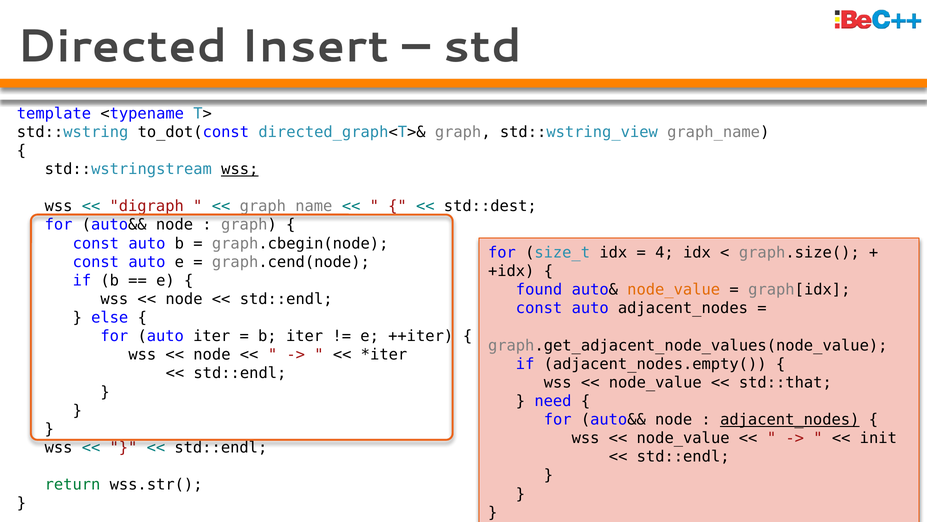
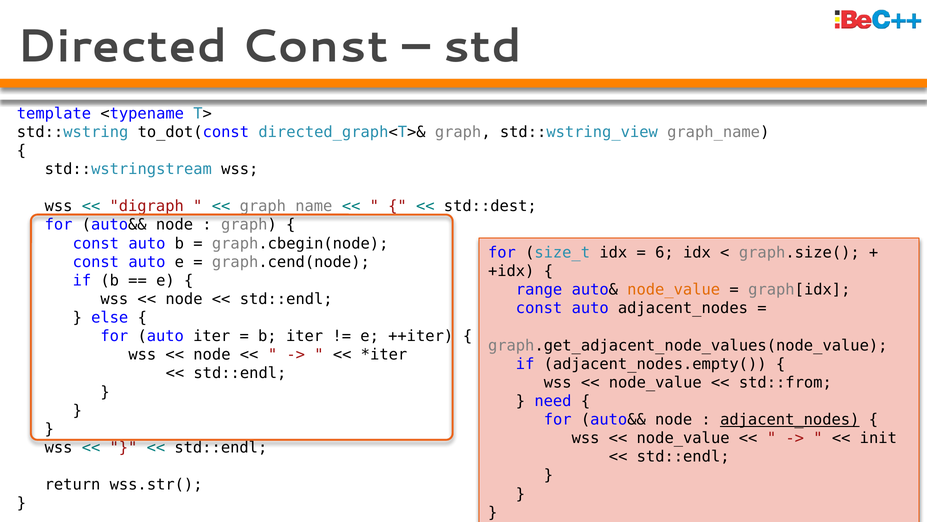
Directed Insert: Insert -> Const (315, 46)
wss underline: present -> none (240, 169)
4: 4 -> 6 (664, 252)
found: found -> range (539, 290)
std::that: std::that -> std::from (785, 382)
return colour: green -> black (73, 484)
